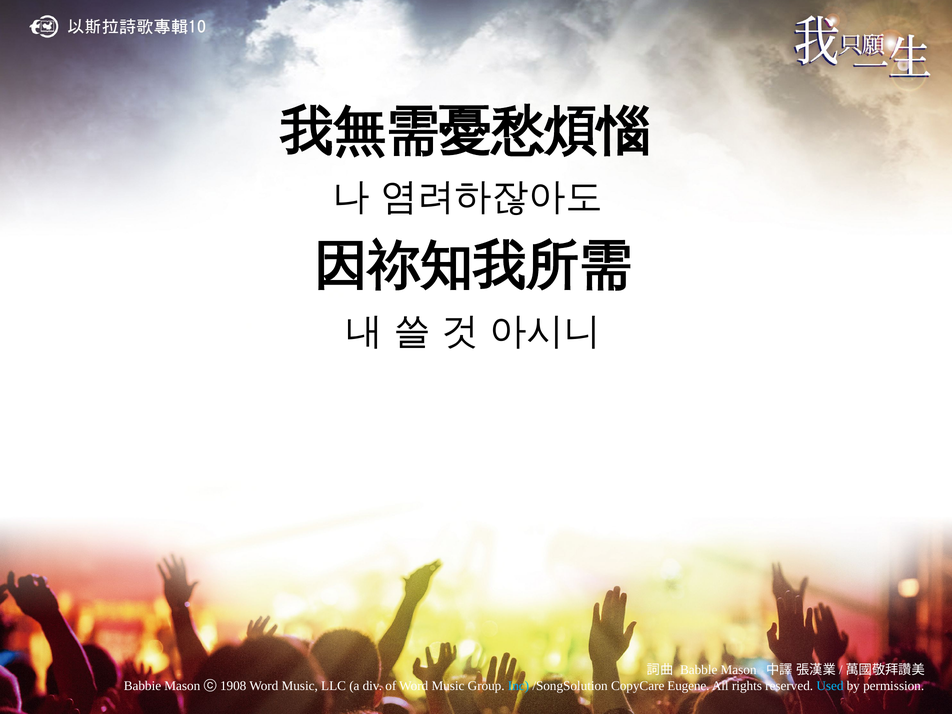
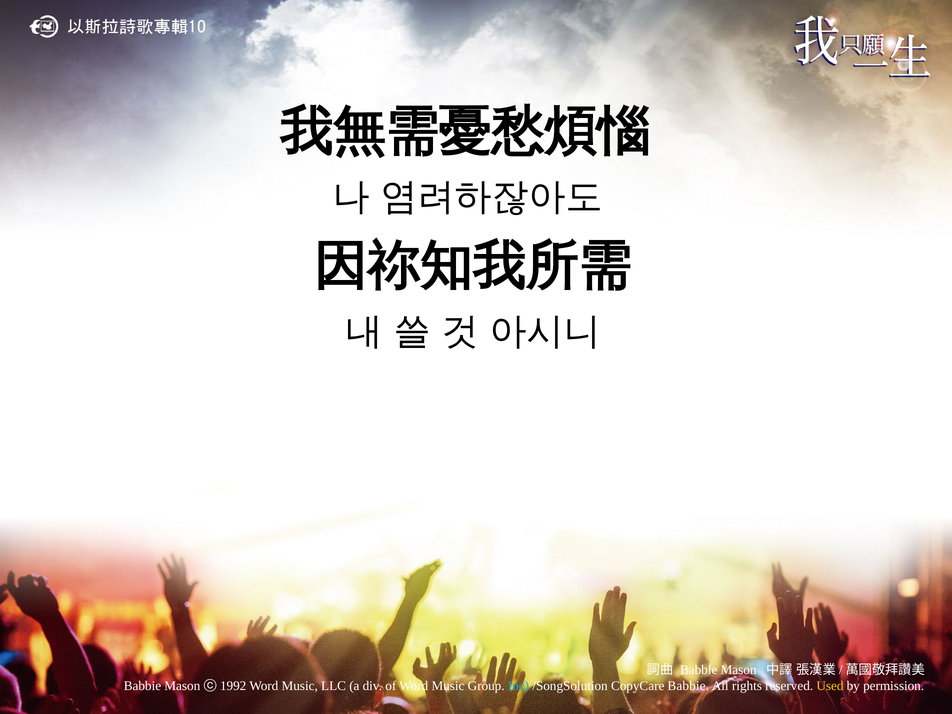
1908: 1908 -> 1992 (233, 686)
CopyCare Eugene: Eugene -> Babbie (688, 686)
Used colour: light blue -> yellow (830, 686)
